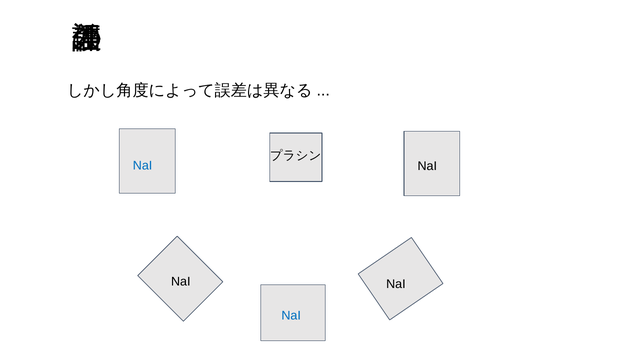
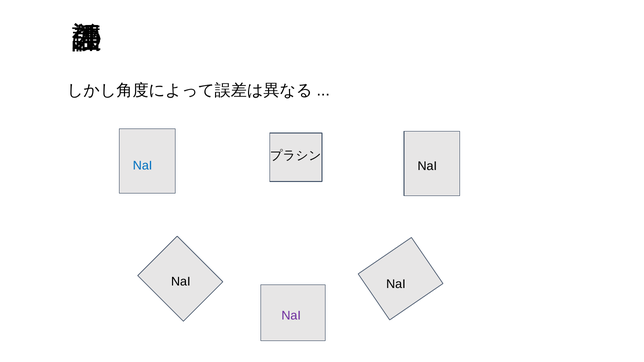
NaI colour: blue -> purple (291, 316)
